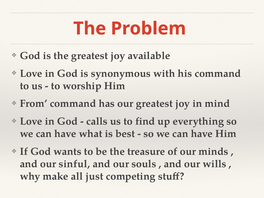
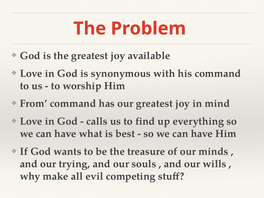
sinful: sinful -> trying (74, 164)
just: just -> evil (94, 176)
